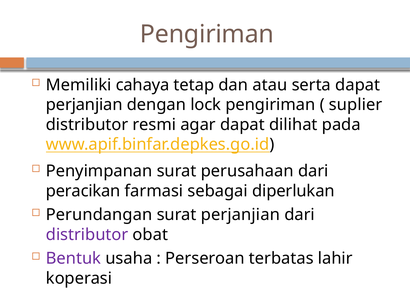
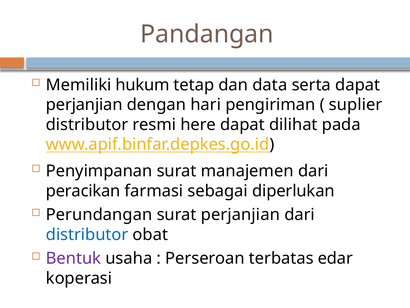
Pengiriman: Pengiriman -> Pandangan (207, 34)
cahaya: cahaya -> hukum (143, 85)
atau: atau -> data (270, 85)
lock: lock -> hari (206, 105)
agar: agar -> here (198, 124)
perusahaan: perusahaan -> manajemen (247, 171)
distributor colour: purple -> blue (87, 234)
lahir: lahir -> edar (335, 258)
